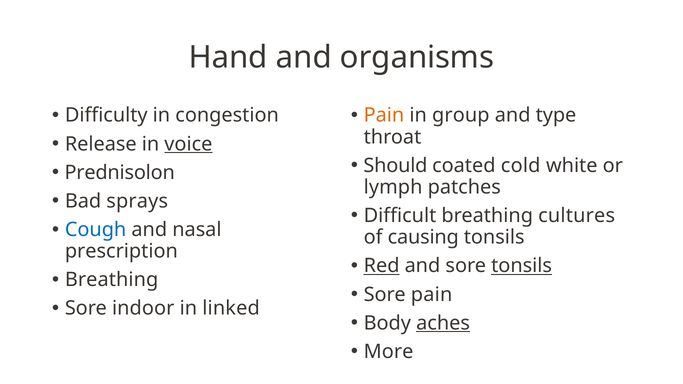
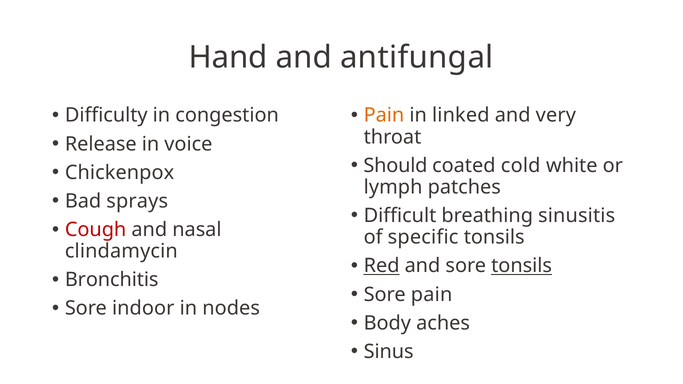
organisms: organisms -> antifungal (417, 57)
group: group -> linked (461, 115)
type: type -> very (556, 115)
voice underline: present -> none (188, 144)
Prednisolon: Prednisolon -> Chickenpox (120, 173)
cultures: cultures -> sinusitis (577, 216)
Cough colour: blue -> red (96, 230)
causing: causing -> specific (423, 237)
prescription: prescription -> clindamycin (121, 251)
Breathing: Breathing -> Bronchitis (112, 280)
linked: linked -> nodes (231, 308)
aches underline: present -> none (443, 323)
More: More -> Sinus (389, 352)
